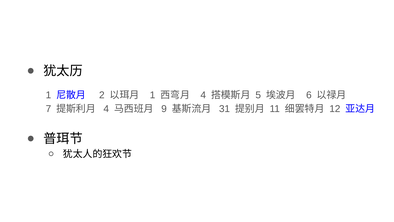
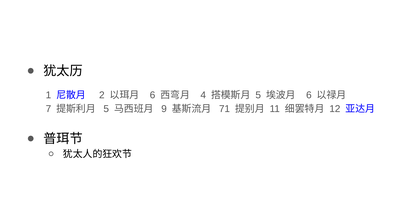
1: 1 -> 6 (153, 95)
4: 4 -> 5 (106, 109)
31: 31 -> 71 (224, 109)
